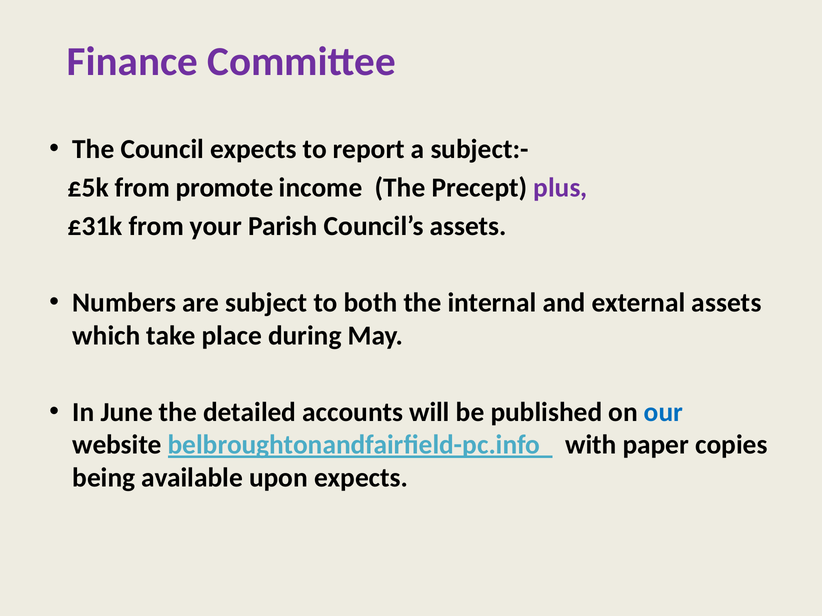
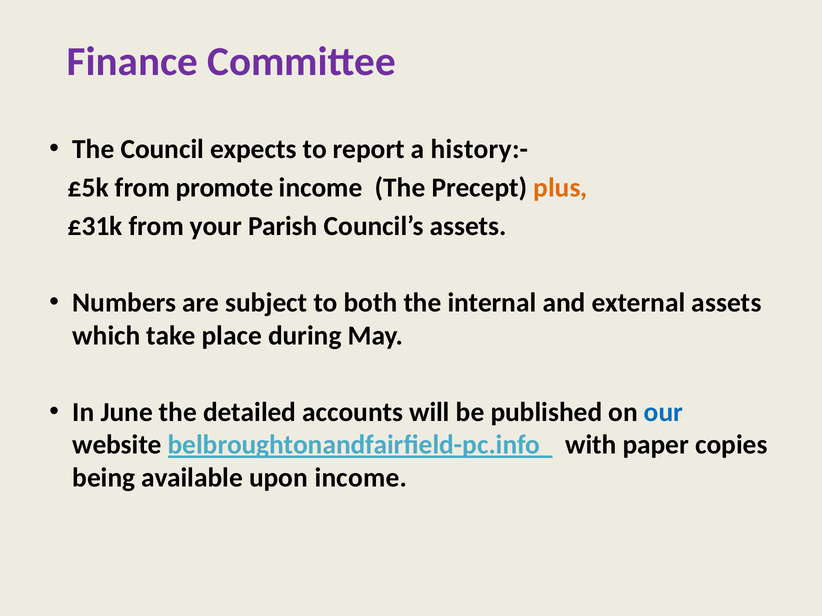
subject:-: subject:- -> history:- (480, 149)
plus colour: purple -> orange (560, 188)
upon expects: expects -> income (361, 478)
